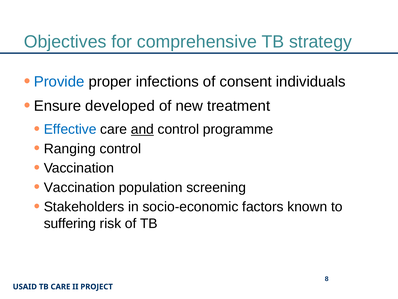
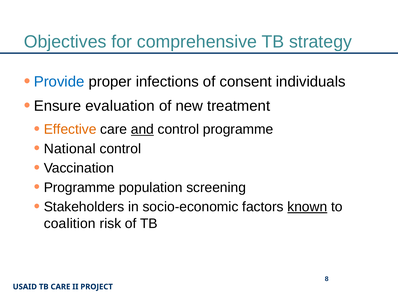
developed: developed -> evaluation (120, 106)
Effective colour: blue -> orange (70, 129)
Ranging: Ranging -> National (70, 148)
Vaccination: Vaccination -> Programme (79, 187)
known underline: none -> present (307, 206)
suffering: suffering -> coalition (70, 223)
